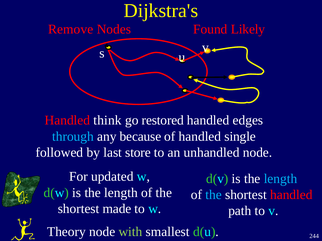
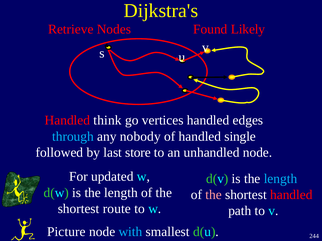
Remove: Remove -> Retrieve (71, 29)
restored: restored -> vertices (163, 121)
because: because -> nobody (140, 137)
the colour: light blue -> pink (214, 195)
made: made -> route (117, 209)
Theory: Theory -> Picture (66, 232)
with colour: light green -> light blue (130, 232)
